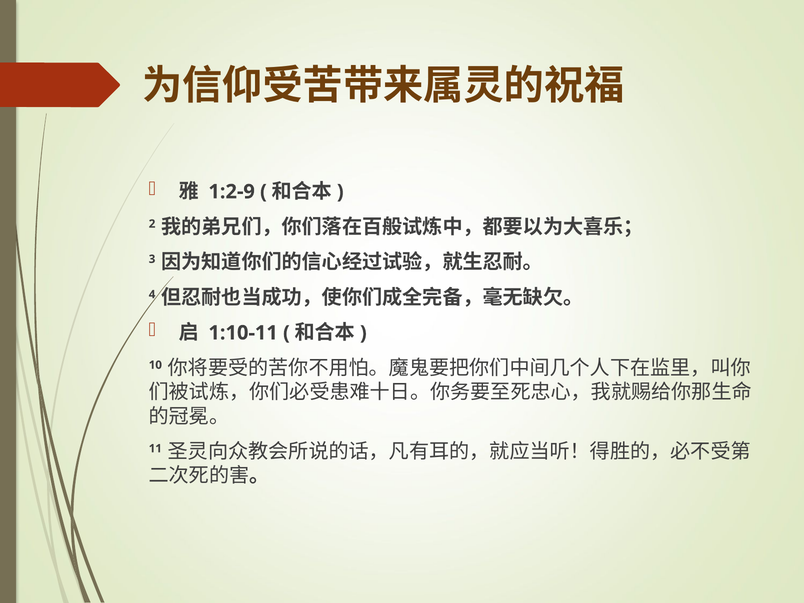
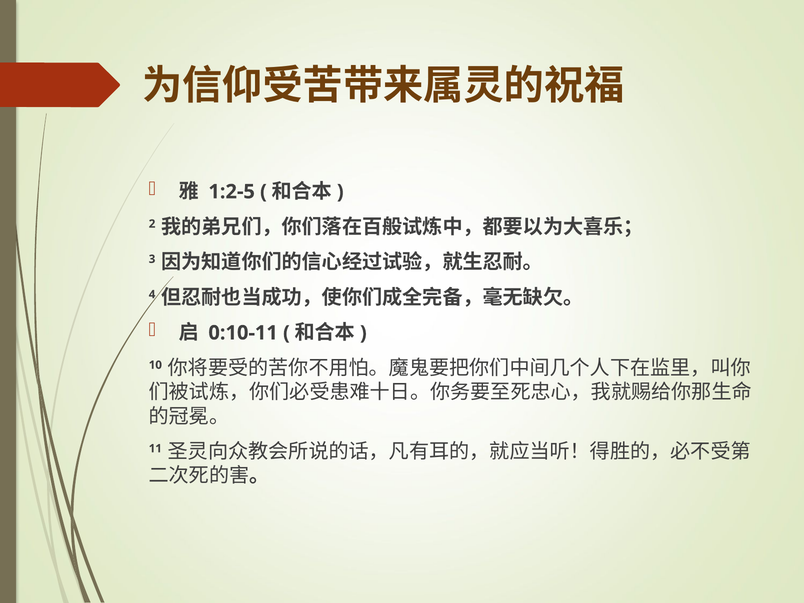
1:2-9: 1:2-9 -> 1:2-5 (232, 192)
1:10-11: 1:10-11 -> 0:10-11 (243, 333)
